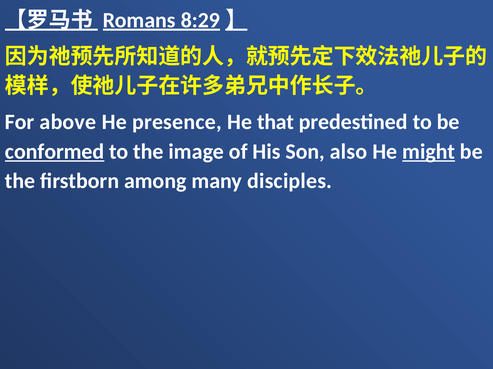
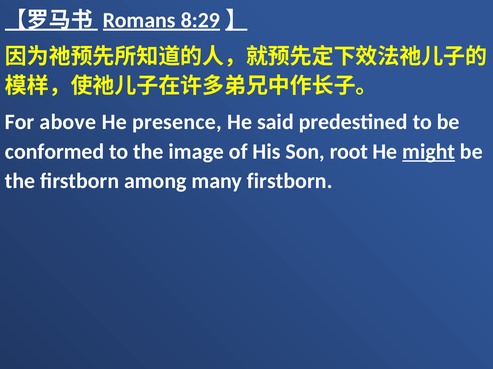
that: that -> said (275, 122)
conformed underline: present -> none (55, 152)
also: also -> root (349, 152)
many disciples: disciples -> firstborn (290, 181)
